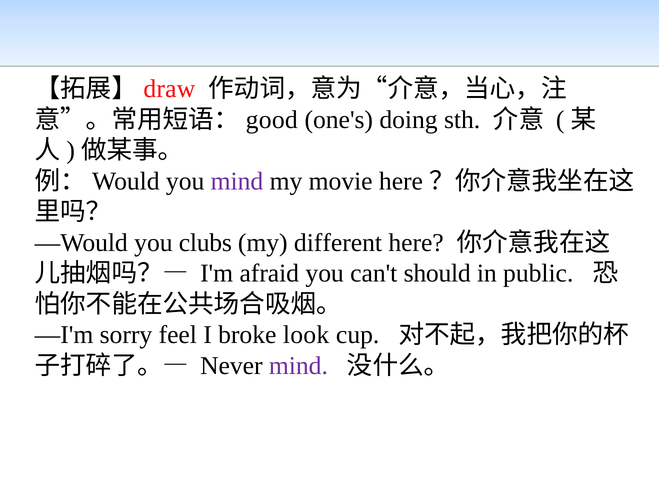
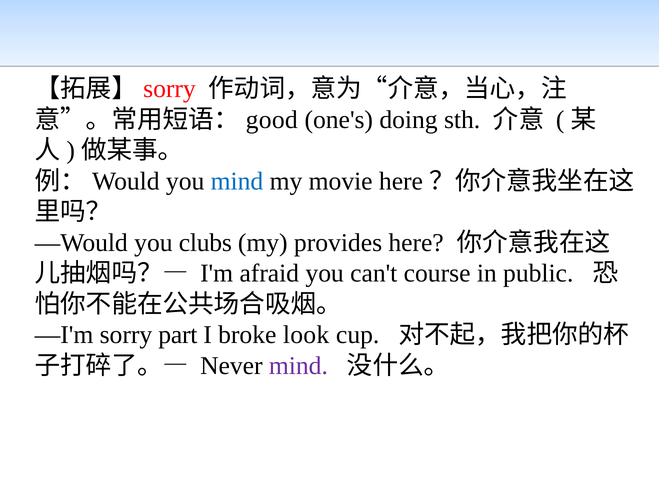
draw: draw -> sorry (170, 89)
mind colour: purple -> blue (237, 181)
different: different -> provides (338, 243)
should: should -> course (437, 274)
feel: feel -> part (178, 335)
